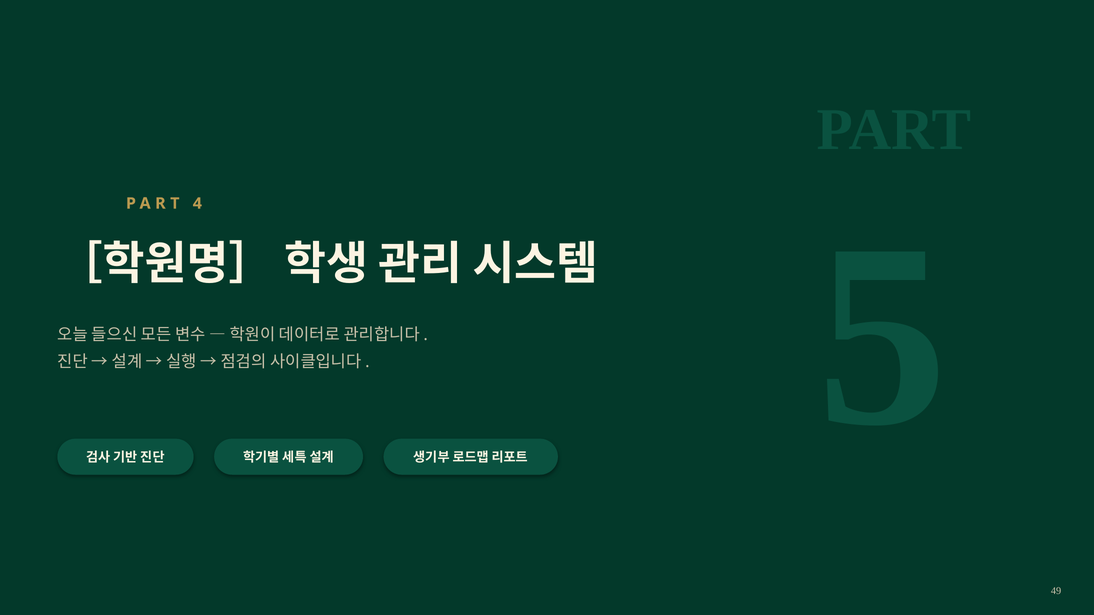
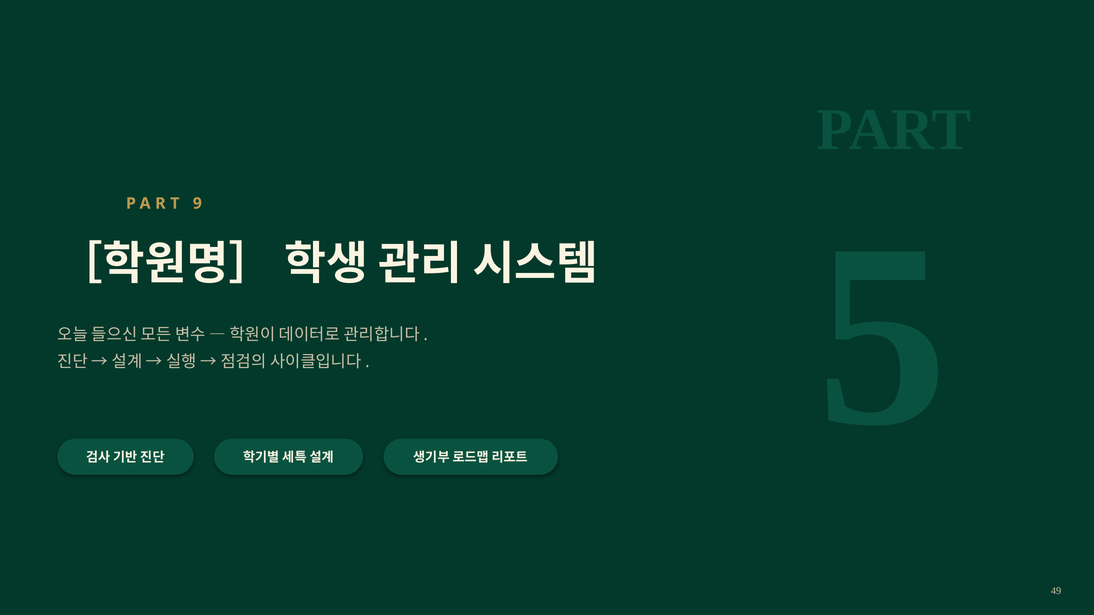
4: 4 -> 9 (197, 204)
